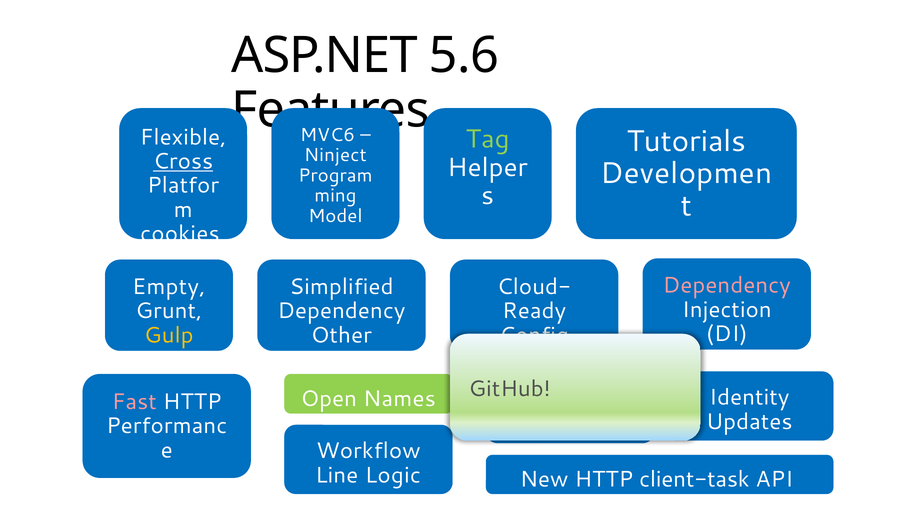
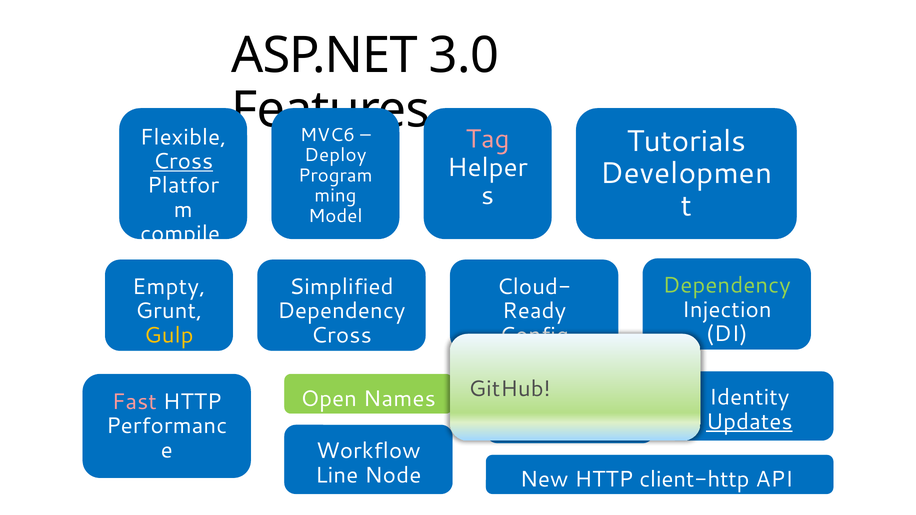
5.6: 5.6 -> 3.0 (464, 55)
Tag colour: light green -> pink (488, 139)
Ninject: Ninject -> Deploy (335, 155)
cookies: cookies -> compile (180, 234)
Dependency colour: pink -> light green (727, 286)
Other: Other -> Cross (341, 335)
Updates underline: none -> present (749, 422)
Logic: Logic -> Node (393, 475)
client-task: client-task -> client-http (694, 480)
